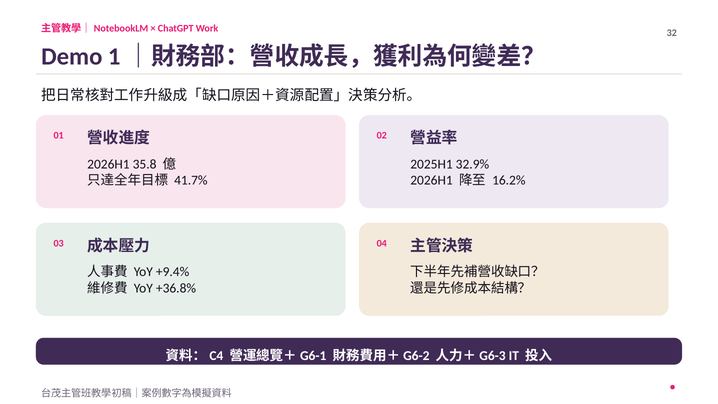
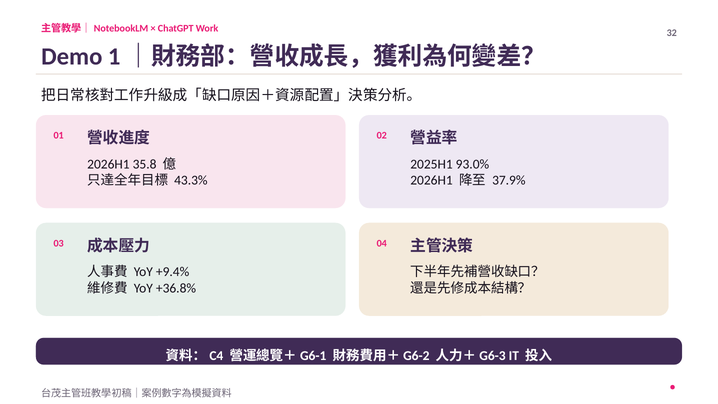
32.9%: 32.9% -> 93.0% (472, 164)
16.2%: 16.2% -> 37.9% (509, 180)
41.7%: 41.7% -> 43.3% (191, 180)
